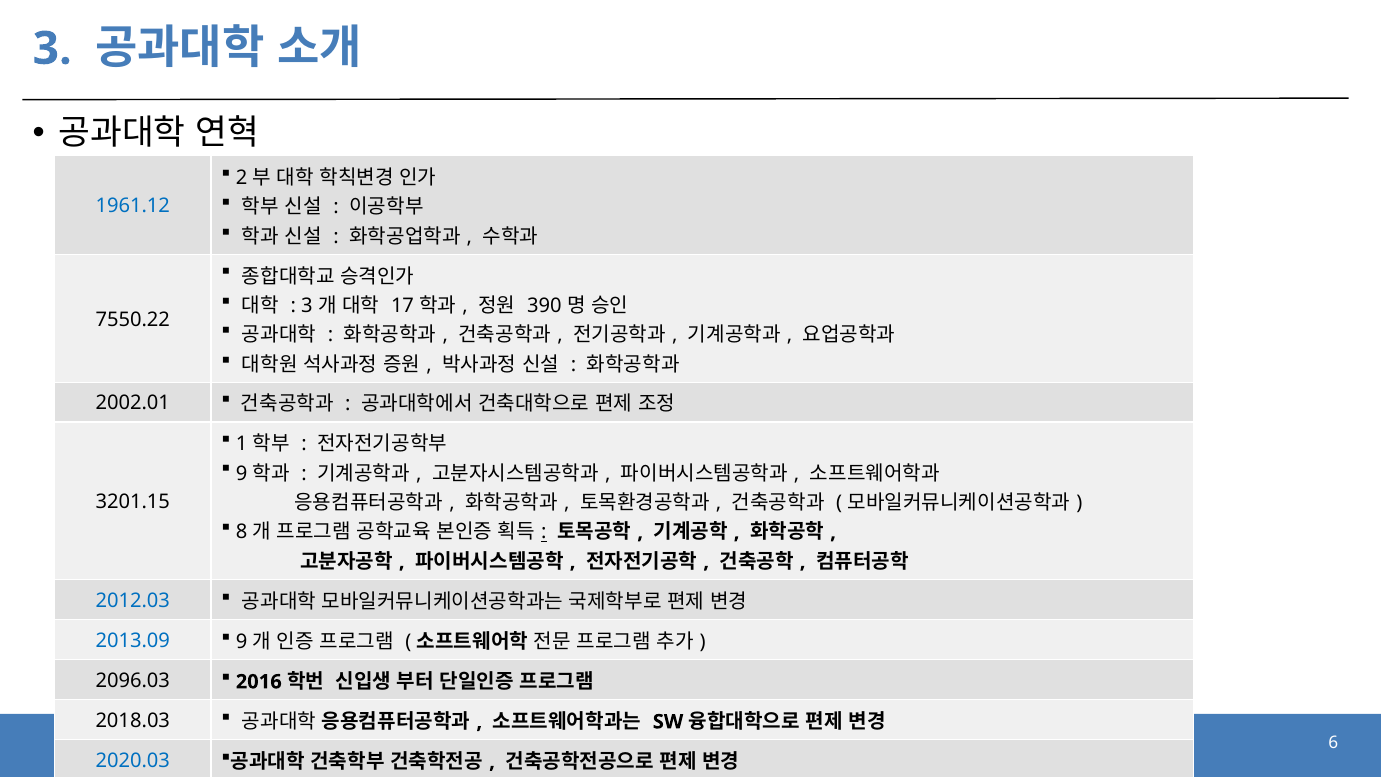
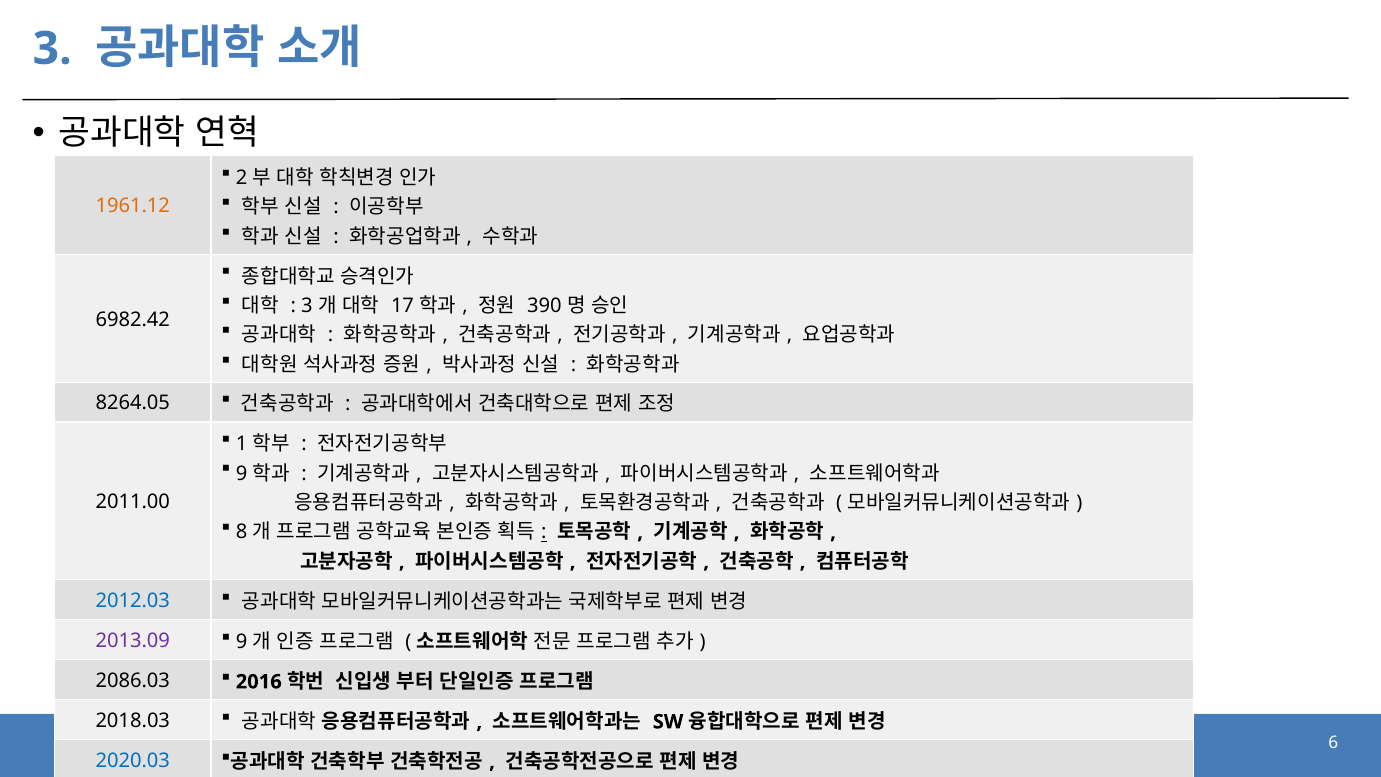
1961.12 colour: blue -> orange (133, 206)
7550.22: 7550.22 -> 6982.42 (133, 319)
2002.01: 2002.01 -> 8264.05 (133, 403)
3201.15: 3201.15 -> 2011.00 (133, 502)
2013.09 colour: blue -> purple (133, 641)
2096.03: 2096.03 -> 2086.03 (133, 681)
